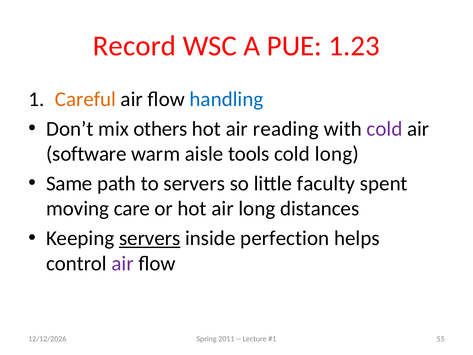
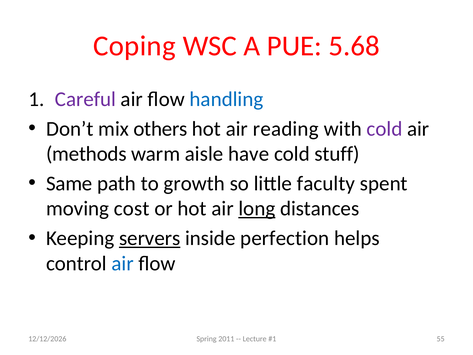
Record: Record -> Coping (134, 46)
1.23: 1.23 -> 5.68 (354, 46)
Careful colour: orange -> purple (85, 99)
software: software -> methods (86, 154)
tools: tools -> have (249, 154)
cold long: long -> stuff (337, 154)
to servers: servers -> growth (194, 183)
care: care -> cost (132, 209)
long underline: none -> present (257, 209)
air colour: purple -> blue (123, 263)
